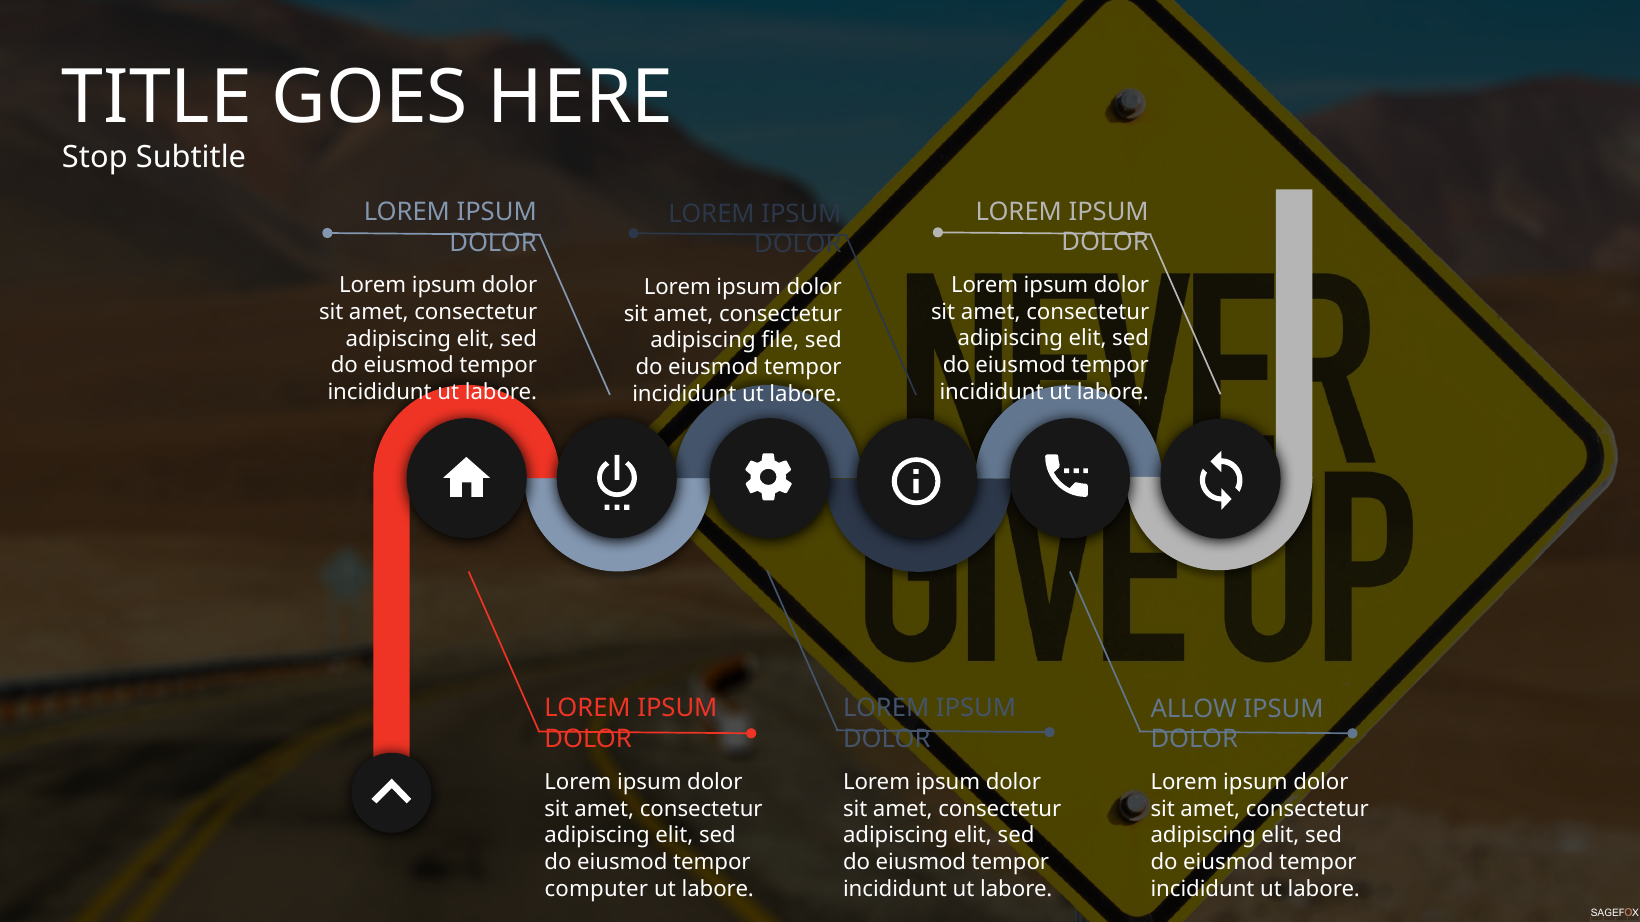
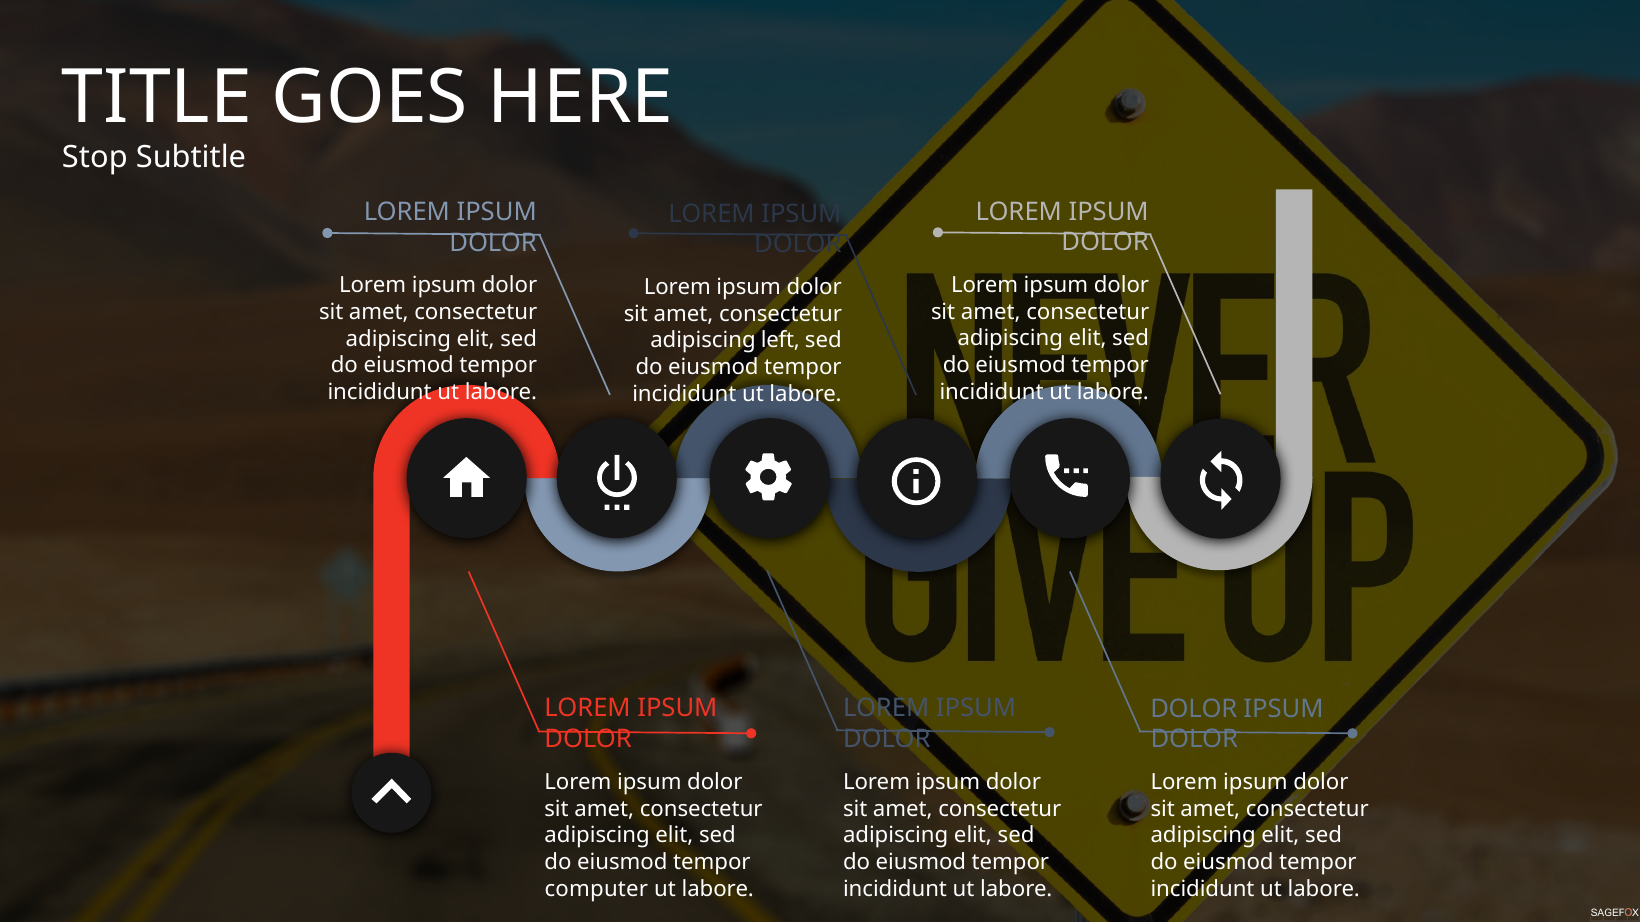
file: file -> left (780, 341)
ALLOW: ALLOW -> DOLOR (1194, 709)
